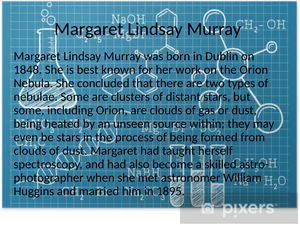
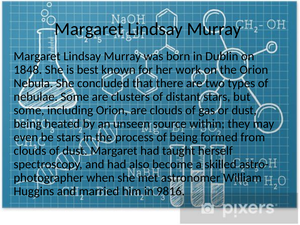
1895: 1895 -> 9816 (171, 191)
